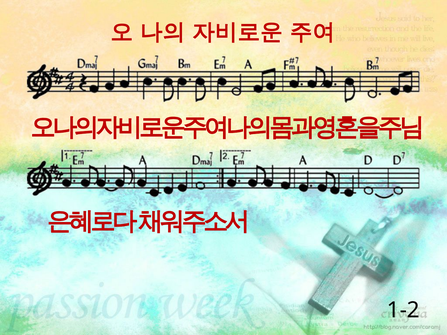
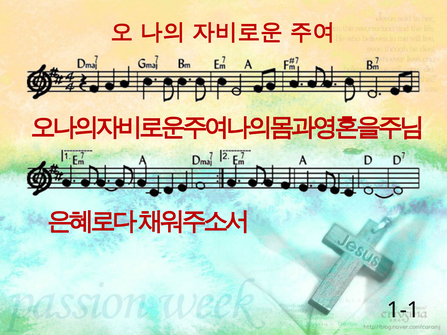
1-2: 1-2 -> 1-1 (403, 310)
